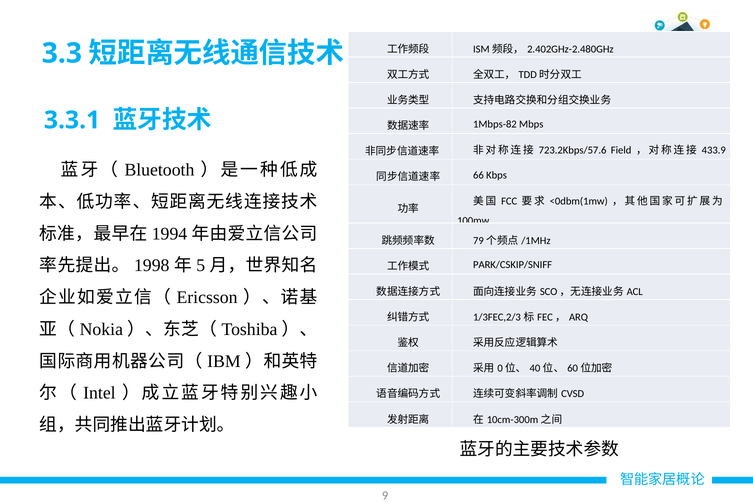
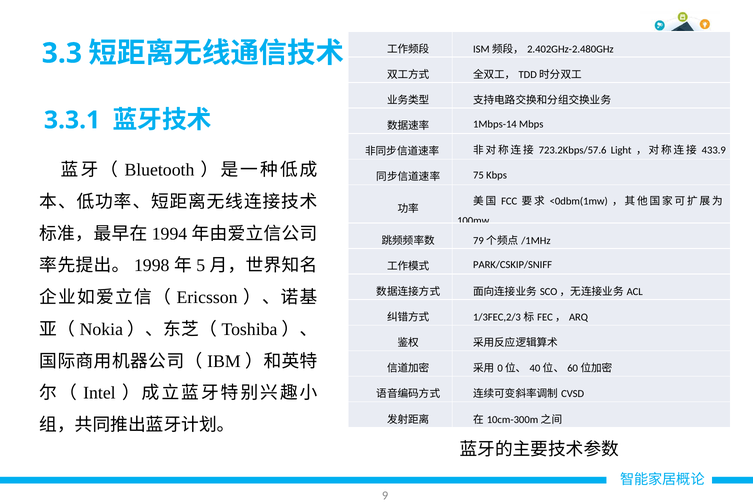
1Mbps-82: 1Mbps-82 -> 1Mbps-14 (495, 124)
Field: Field -> Light (621, 150)
66: 66 -> 75 (478, 175)
